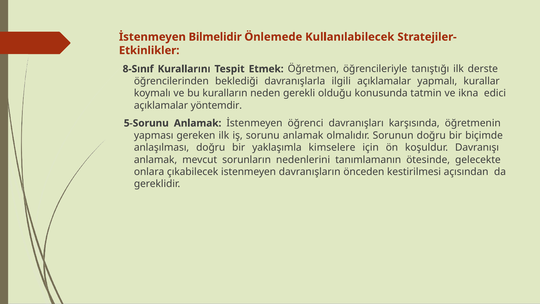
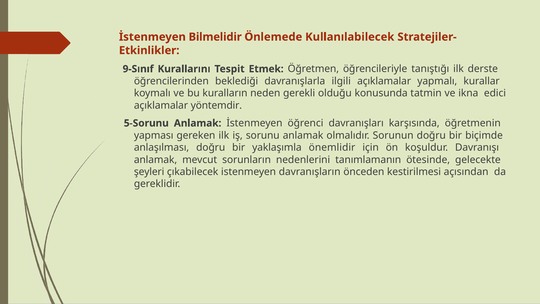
8-Sınıf: 8-Sınıf -> 9-Sınıf (138, 69)
kimselere: kimselere -> önemlidir (332, 147)
onlara: onlara -> şeyleri (149, 172)
